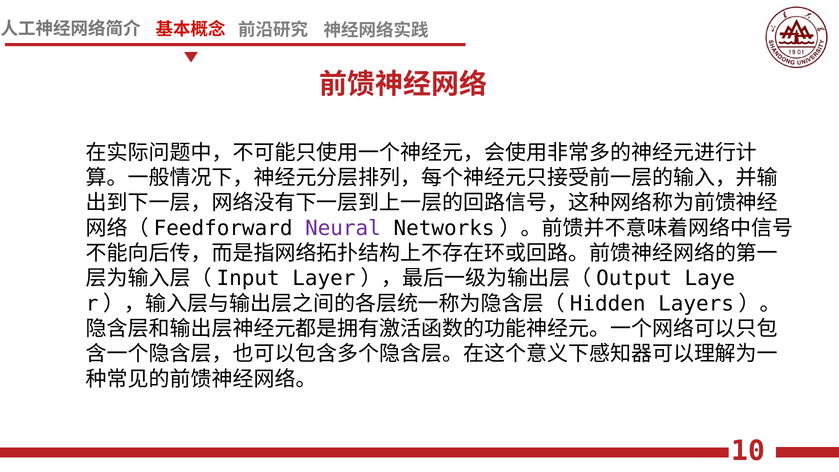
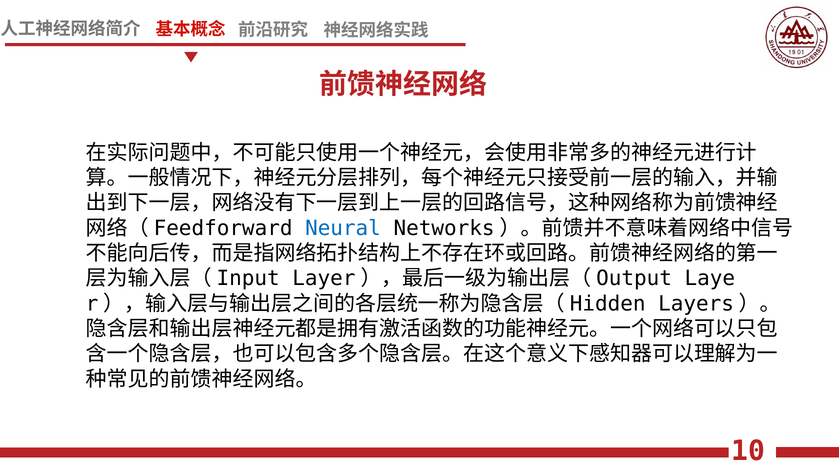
Neural colour: purple -> blue (343, 228)
